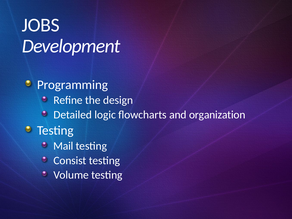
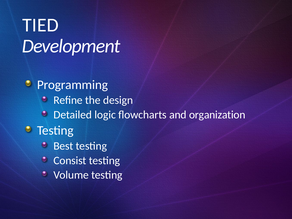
JOBS: JOBS -> TIED (40, 25)
Mail: Mail -> Best (63, 146)
